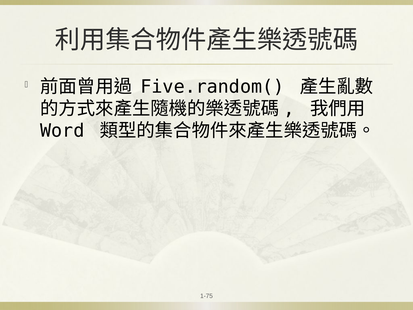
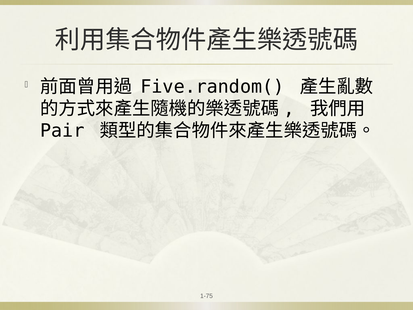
Word: Word -> Pair (62, 131)
